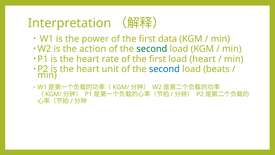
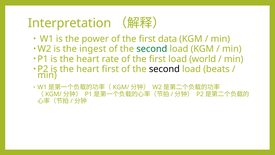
action: action -> ingest (93, 49)
load heart: heart -> world (203, 59)
heart unit: unit -> first (110, 69)
second colour: blue -> black (164, 69)
